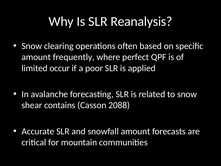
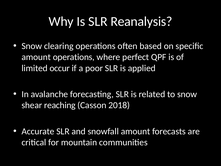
amount frequently: frequently -> operations (74, 57)
contains: contains -> reaching (60, 105)
2088: 2088 -> 2018 (119, 105)
